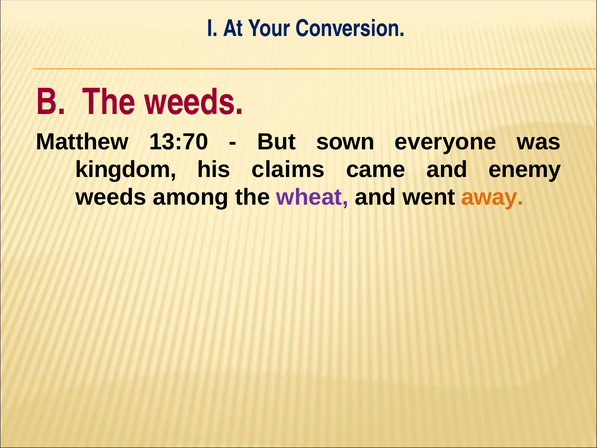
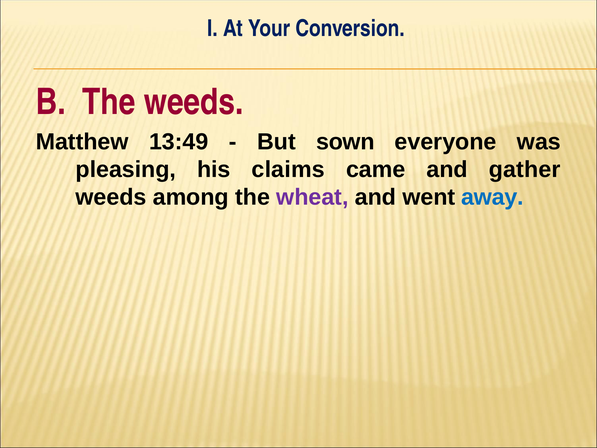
13:70: 13:70 -> 13:49 (179, 142)
kingdom: kingdom -> pleasing (126, 169)
enemy: enemy -> gather (525, 169)
away colour: orange -> blue (492, 197)
